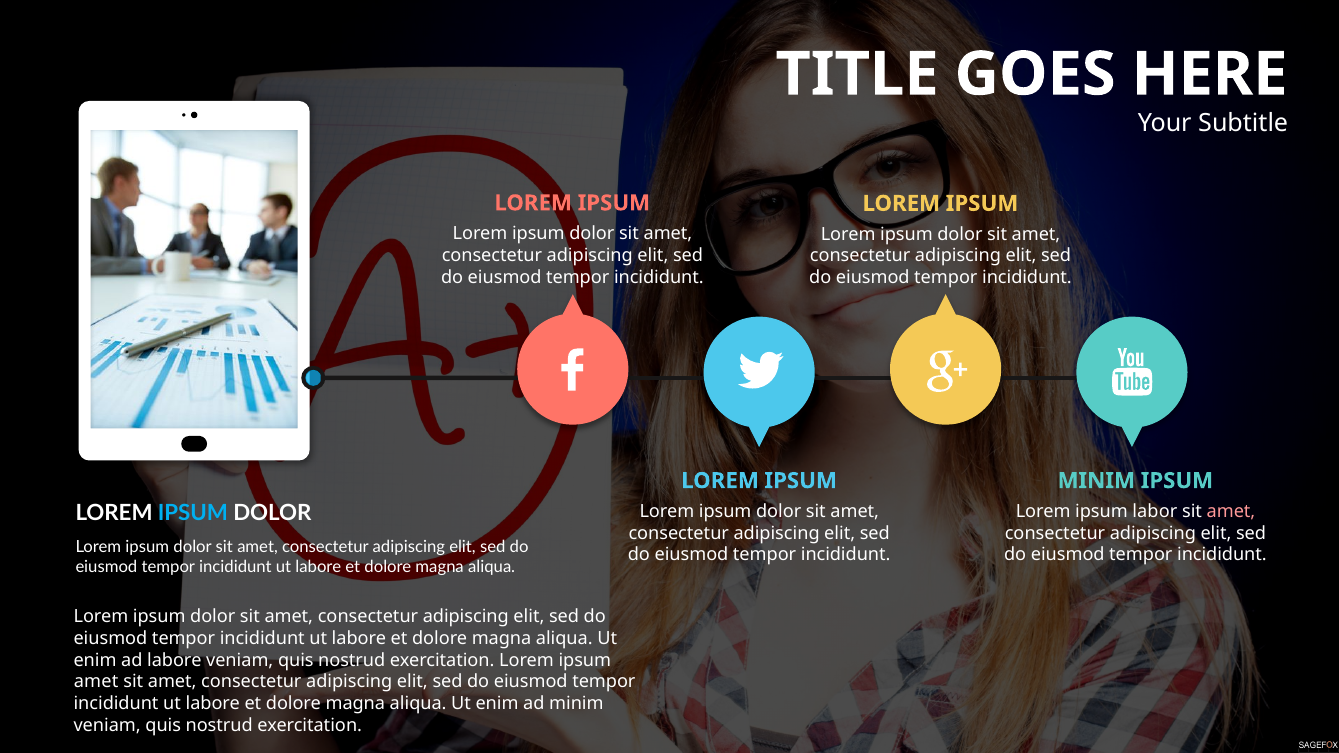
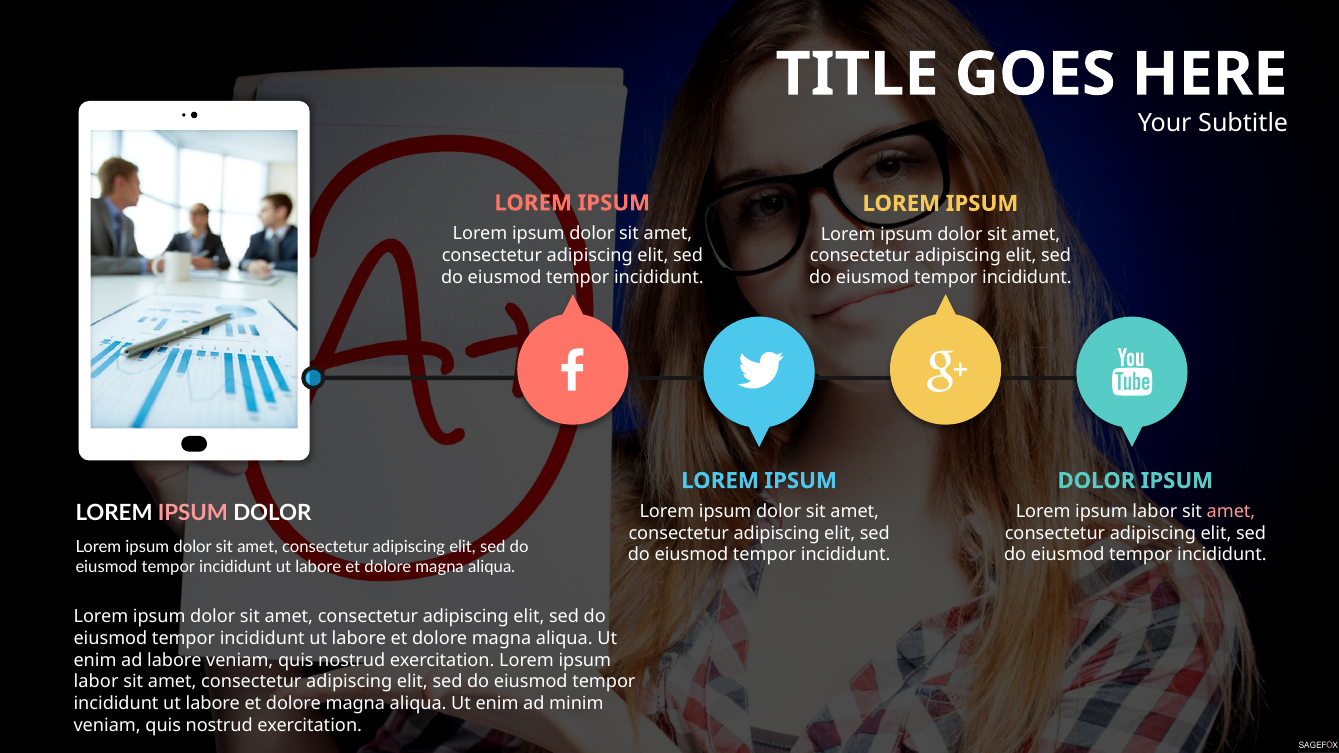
MINIM: MINIM -> DOLOR (1096, 481)
IPSUM colour: light blue -> pink (193, 514)
amet: amet -> labor (96, 682)
